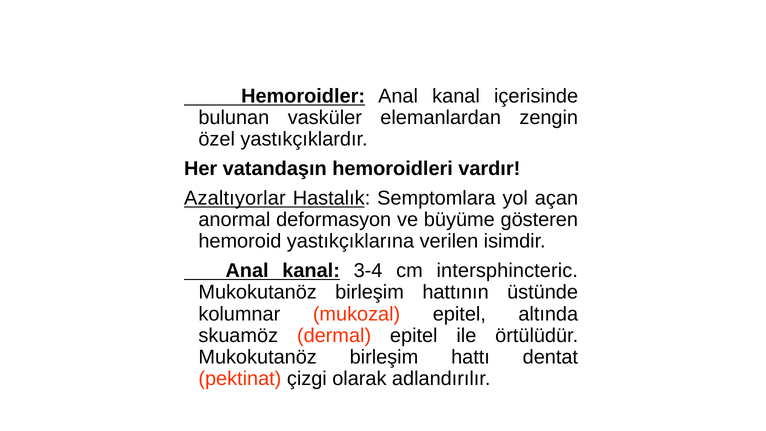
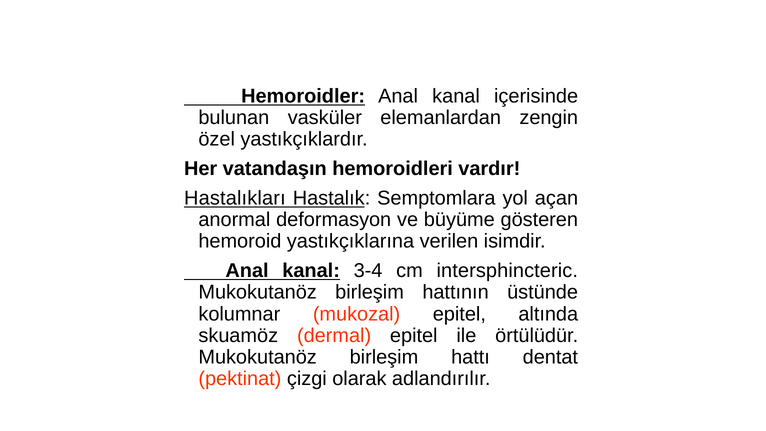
Azaltıyorlar: Azaltıyorlar -> Hastalıkları (235, 198)
